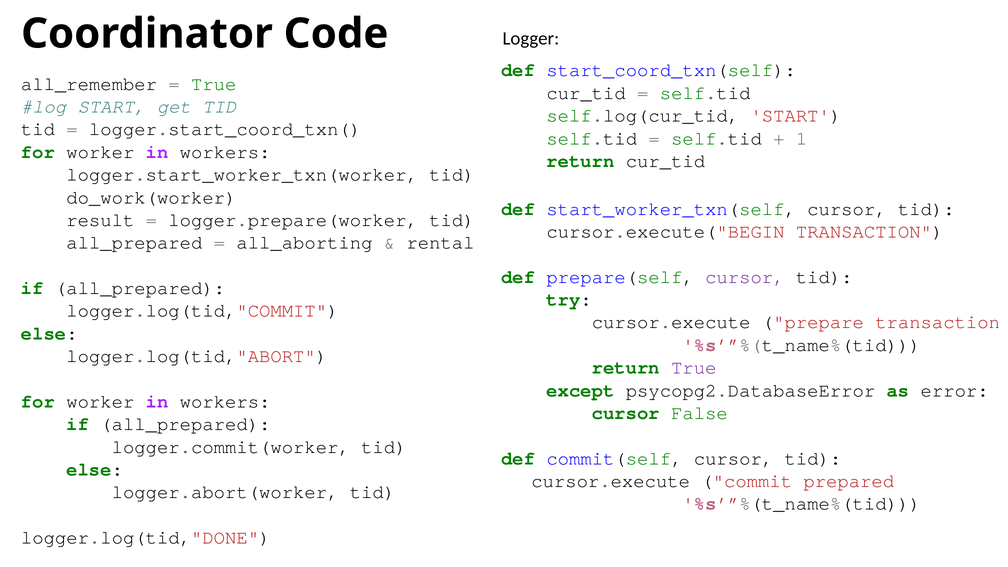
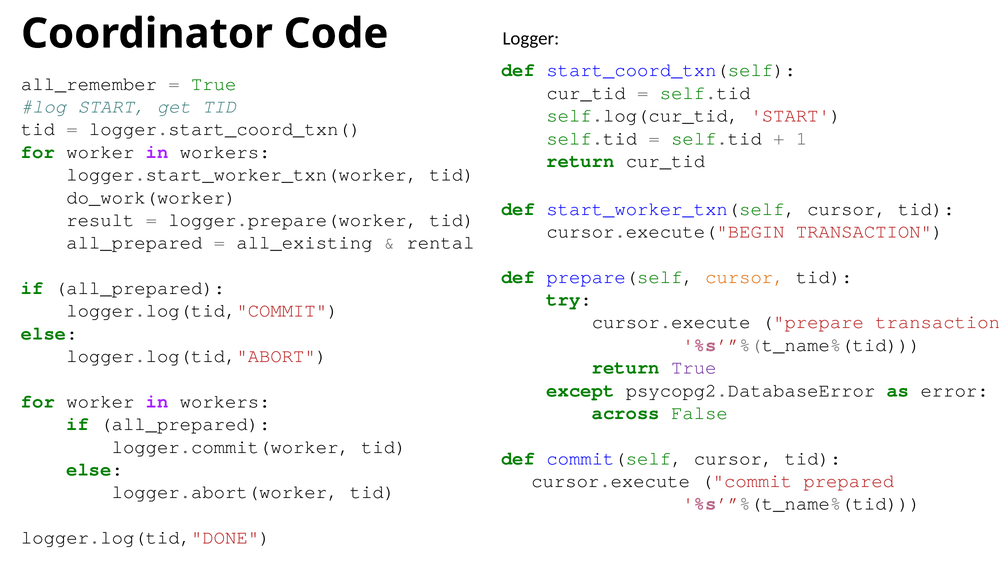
all_aborting: all_aborting -> all_existing (304, 243)
cursor colour: purple -> orange (745, 277)
cursor: cursor -> across (626, 413)
